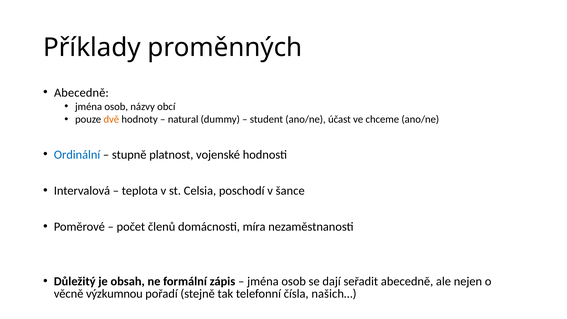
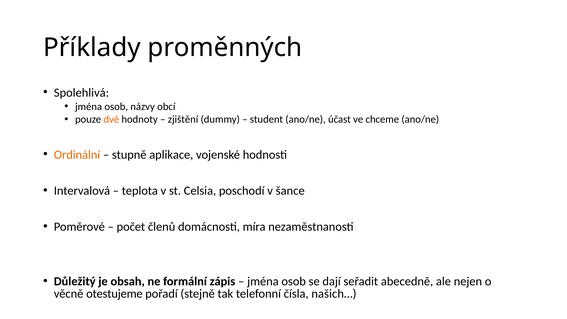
Abecedně: Abecedně -> Spolehlivá (81, 93)
natural: natural -> zjištění (183, 119)
Ordinální colour: blue -> orange (77, 155)
platnost: platnost -> aplikace (171, 155)
výzkumnou: výzkumnou -> otestujeme (114, 294)
